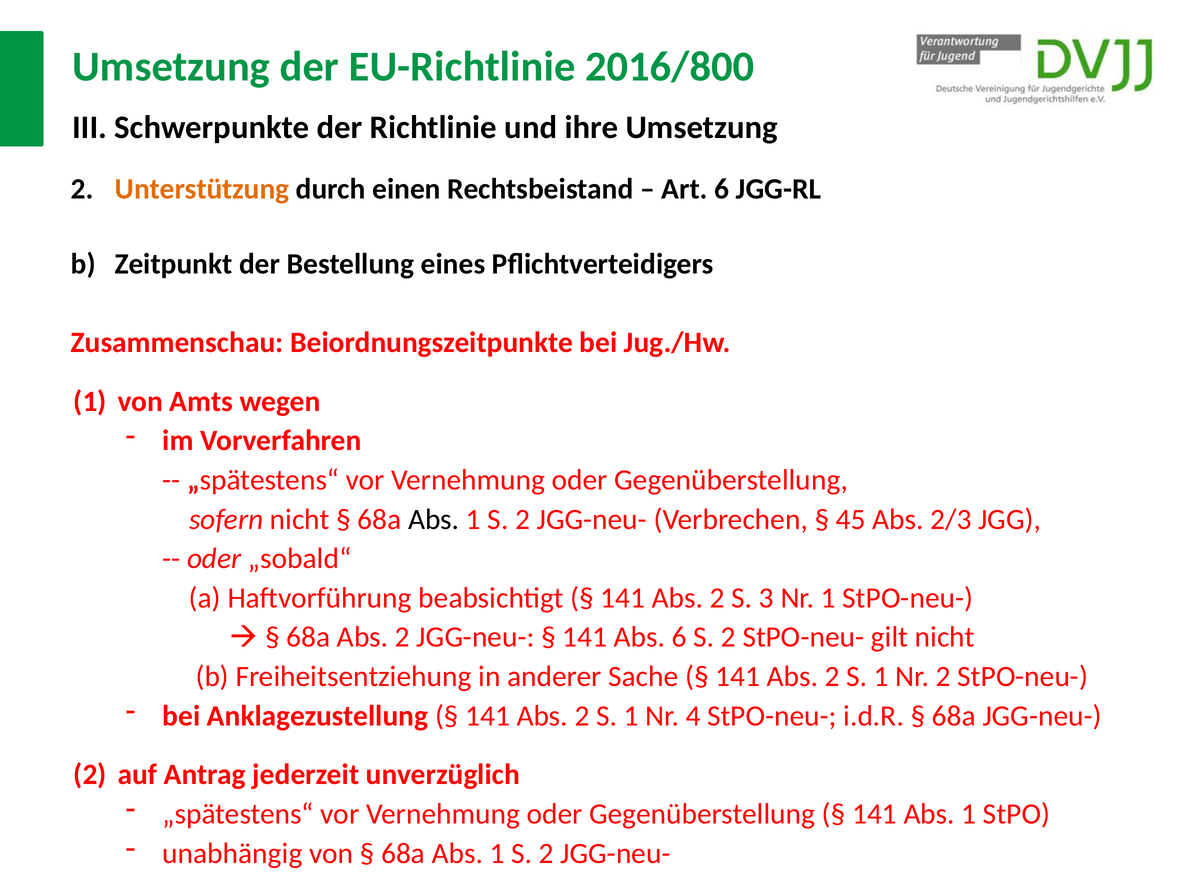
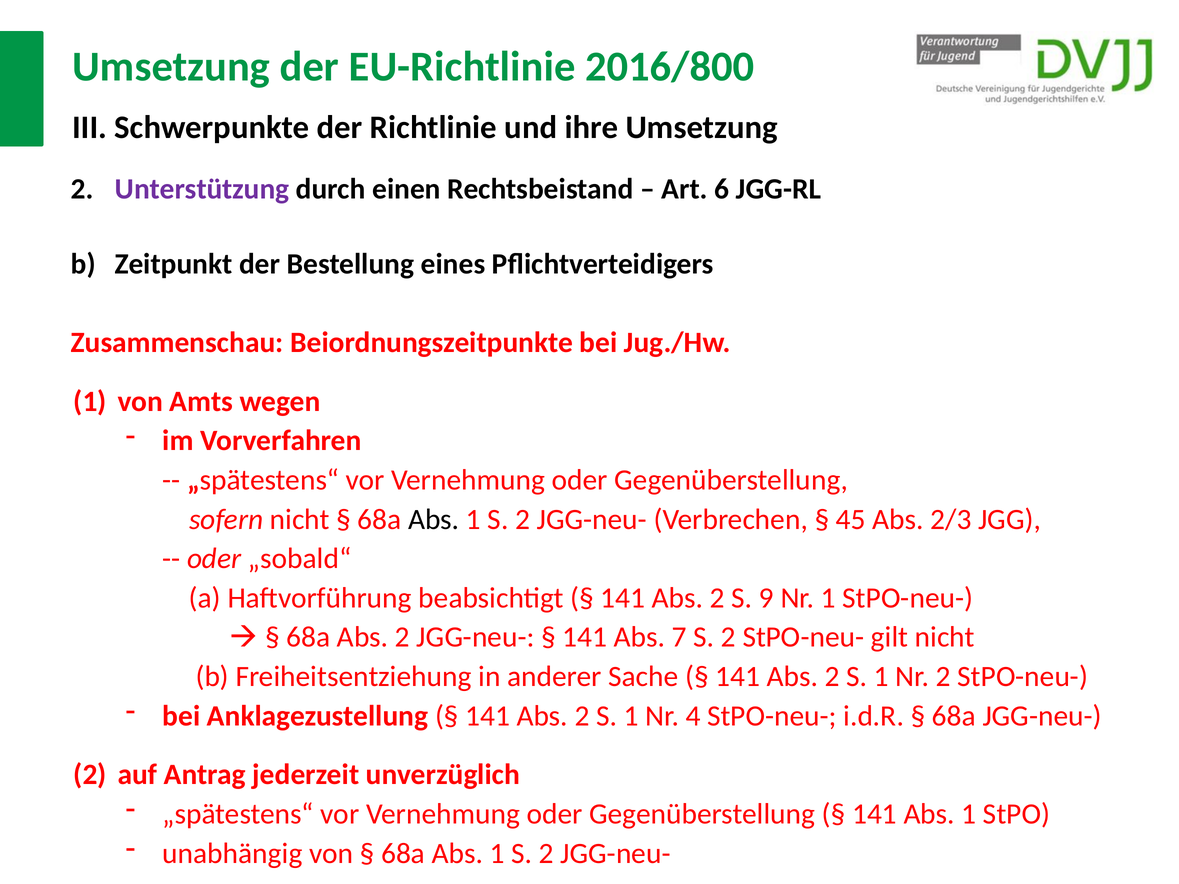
Unterstützung colour: orange -> purple (202, 189)
3: 3 -> 9 (766, 598)
Abs 6: 6 -> 7 (679, 637)
